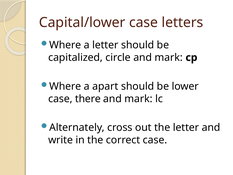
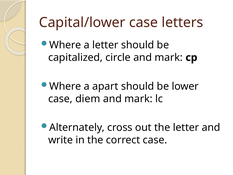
there: there -> diem (88, 99)
